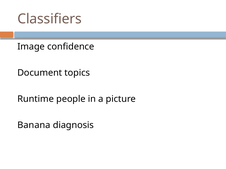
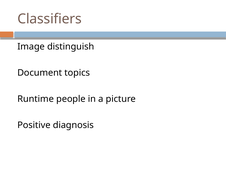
confidence: confidence -> distinguish (71, 47)
Banana: Banana -> Positive (34, 126)
